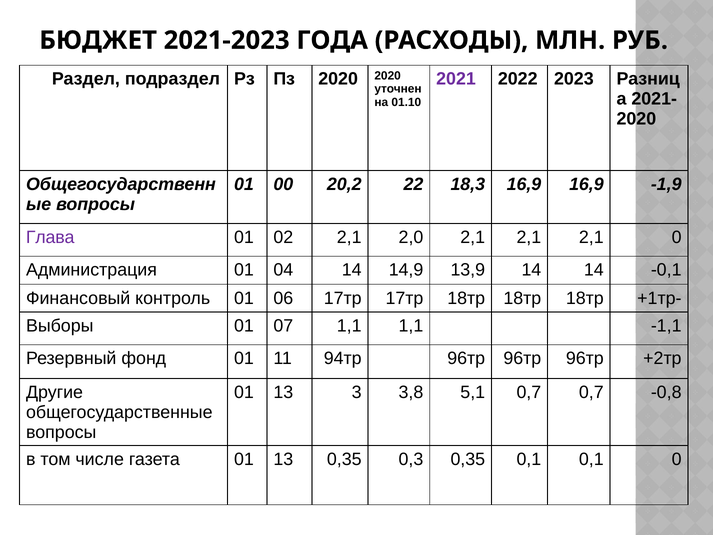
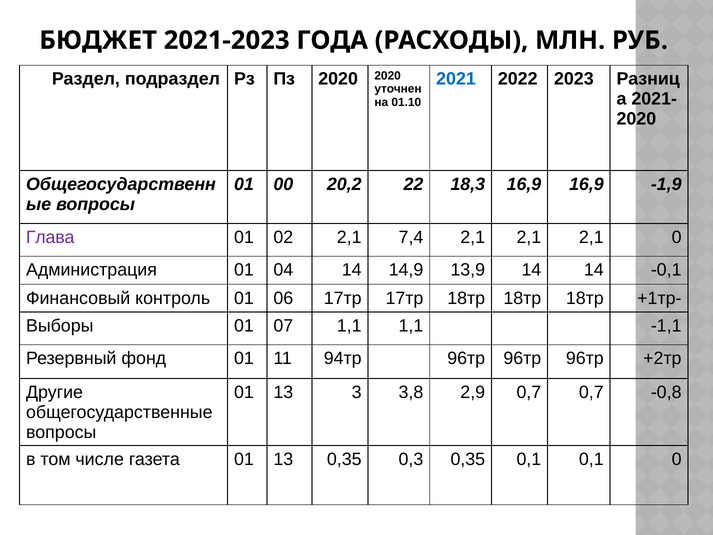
2021 colour: purple -> blue (456, 79)
2,0: 2,0 -> 7,4 (411, 237)
5,1: 5,1 -> 2,9 (473, 392)
